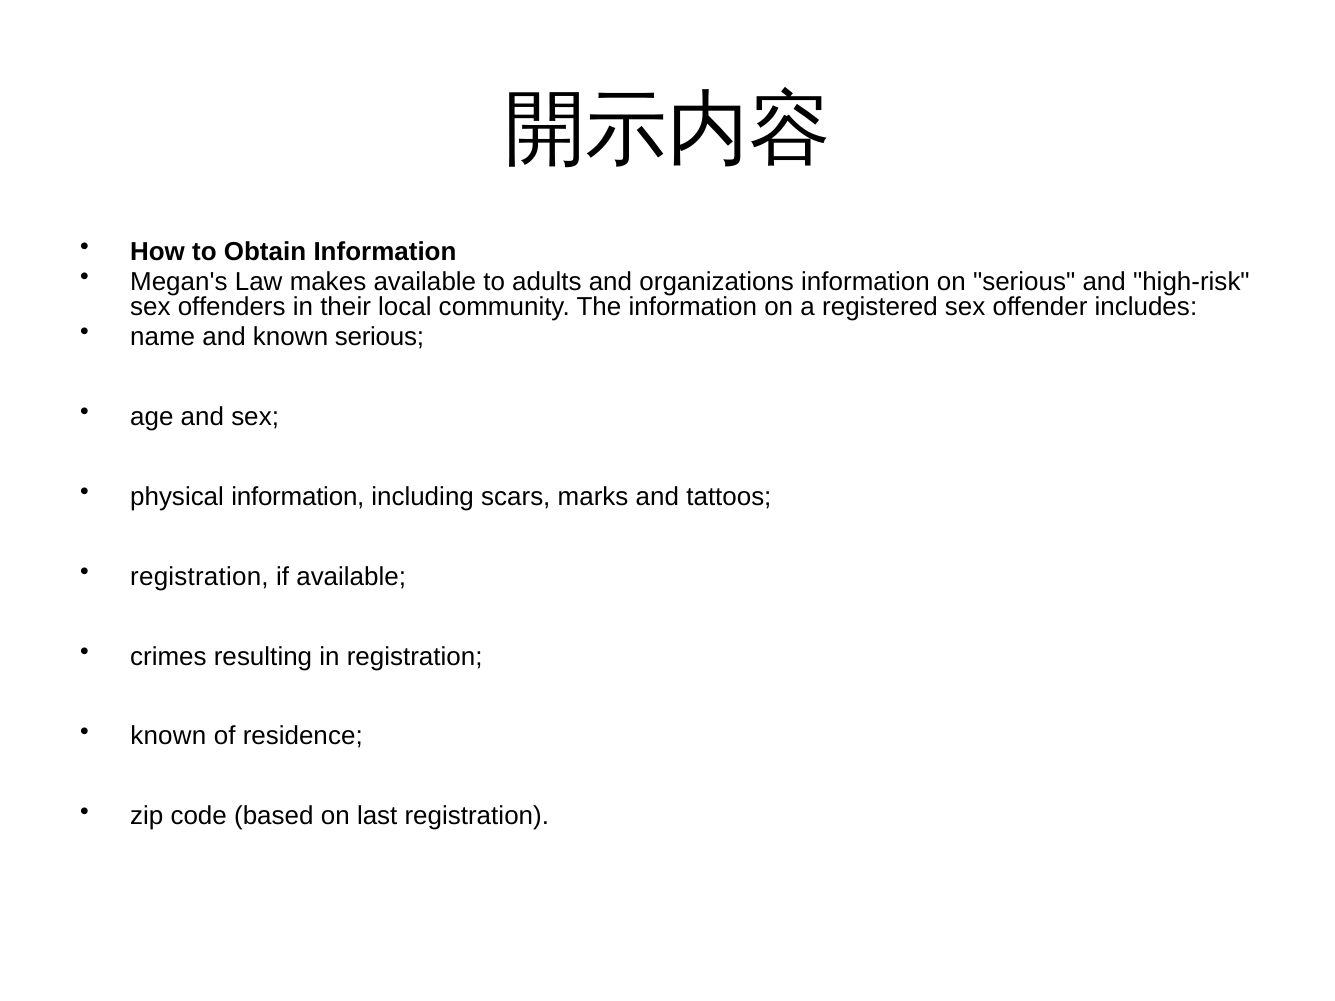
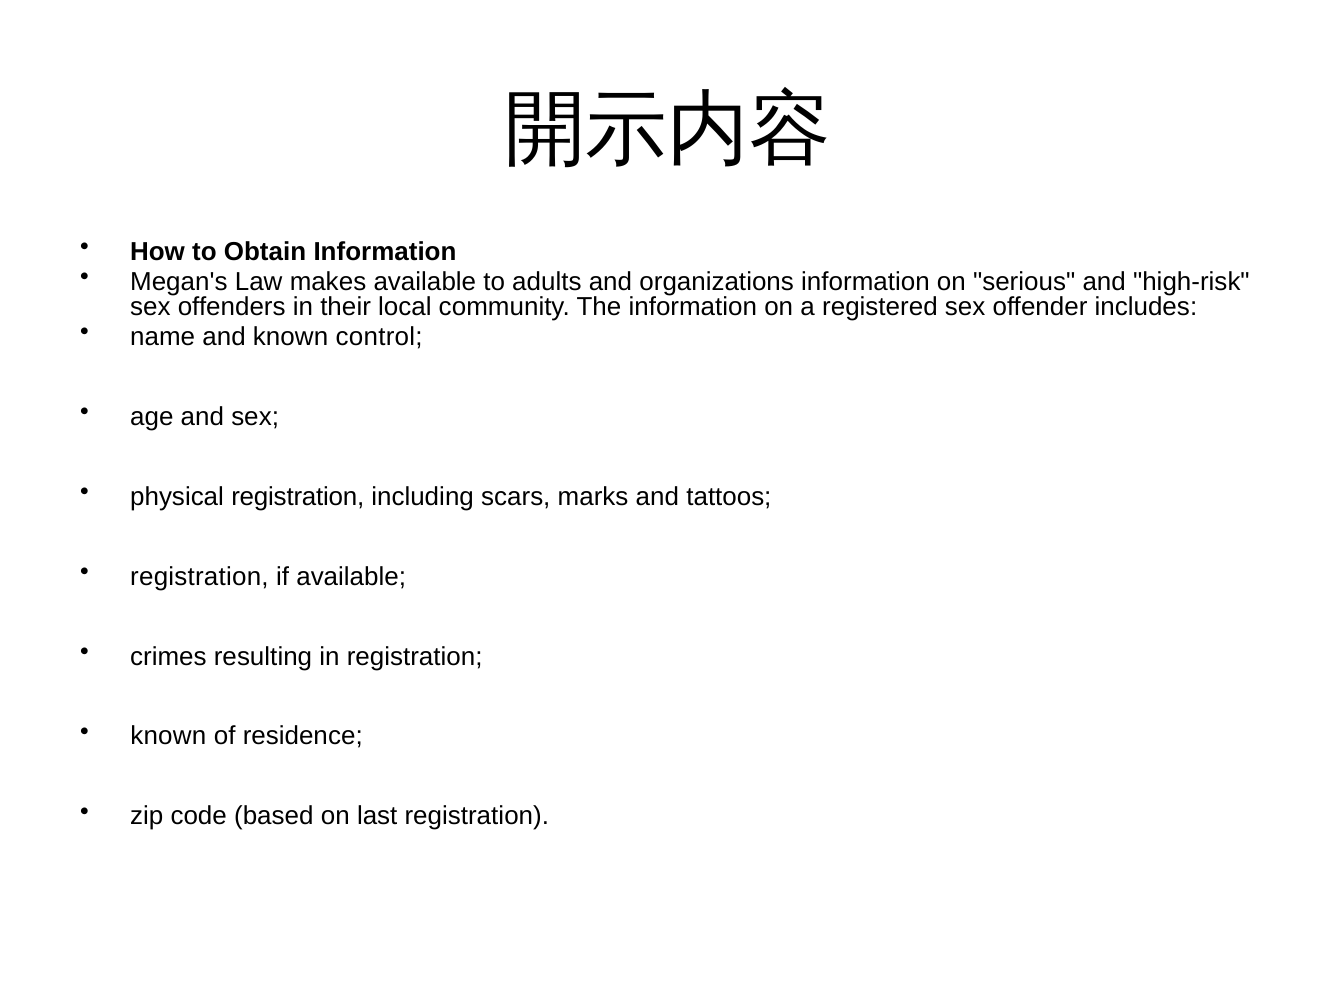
known serious: serious -> control (379, 337)
physical information: information -> registration (298, 497)
